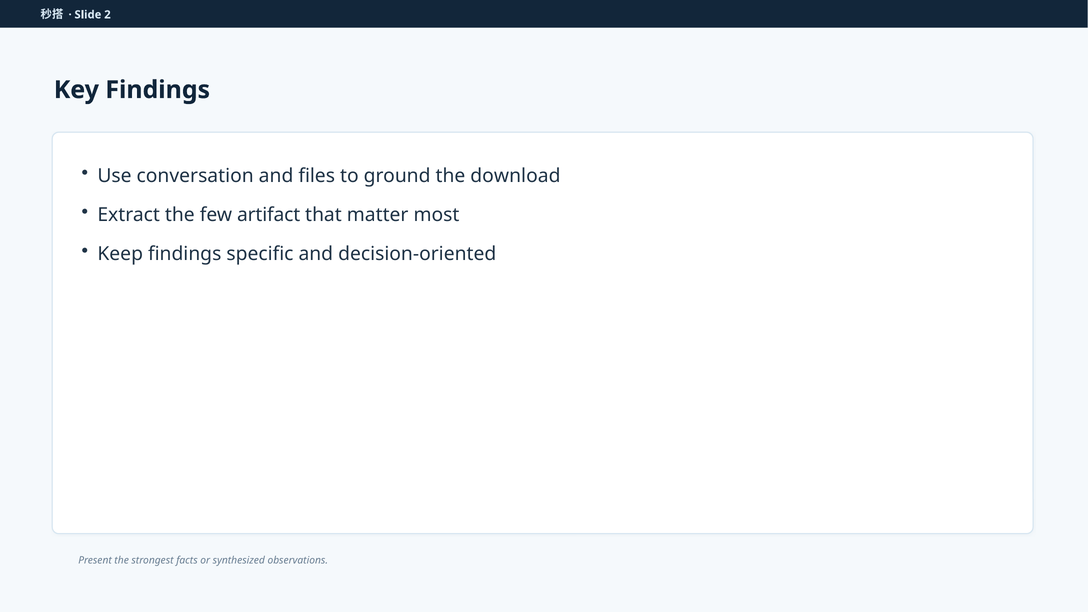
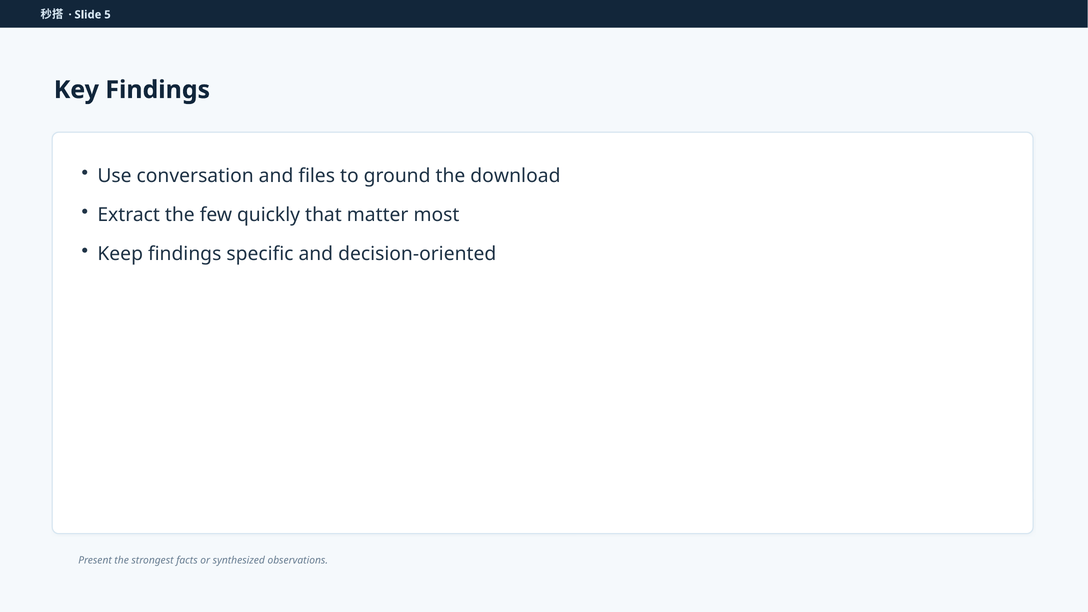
2: 2 -> 5 (107, 15)
artifact: artifact -> quickly (269, 215)
